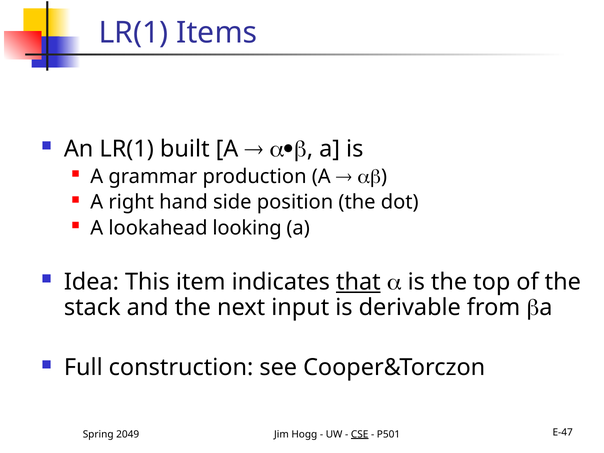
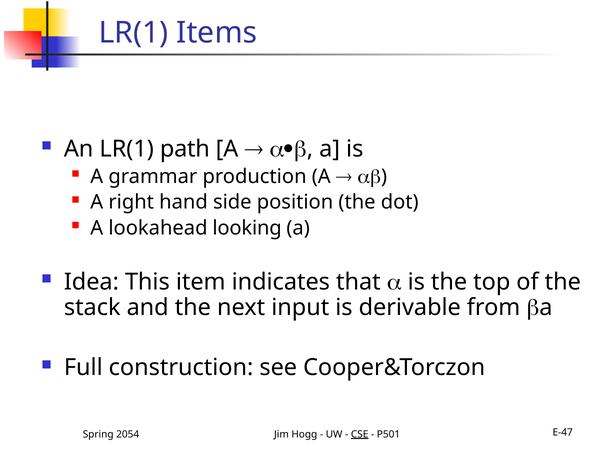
built: built -> path (185, 149)
that underline: present -> none (358, 282)
2049: 2049 -> 2054 (128, 434)
